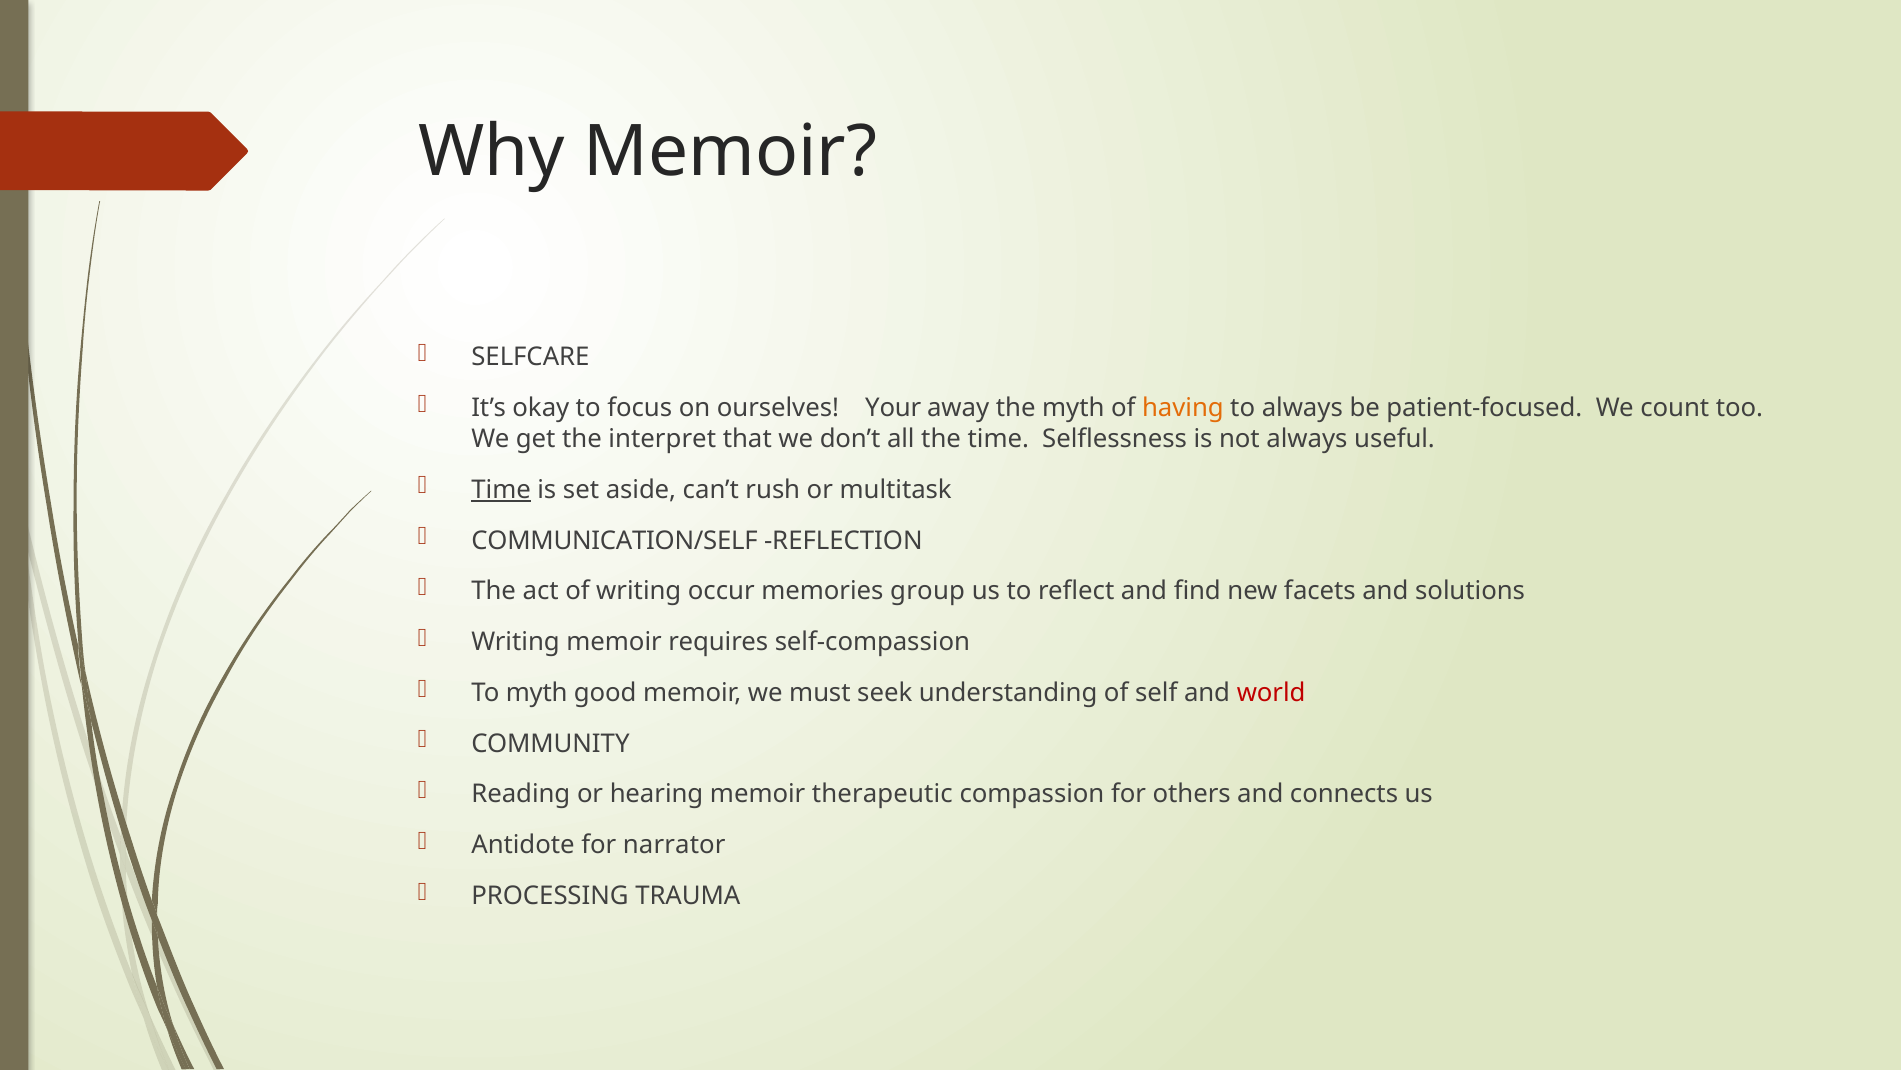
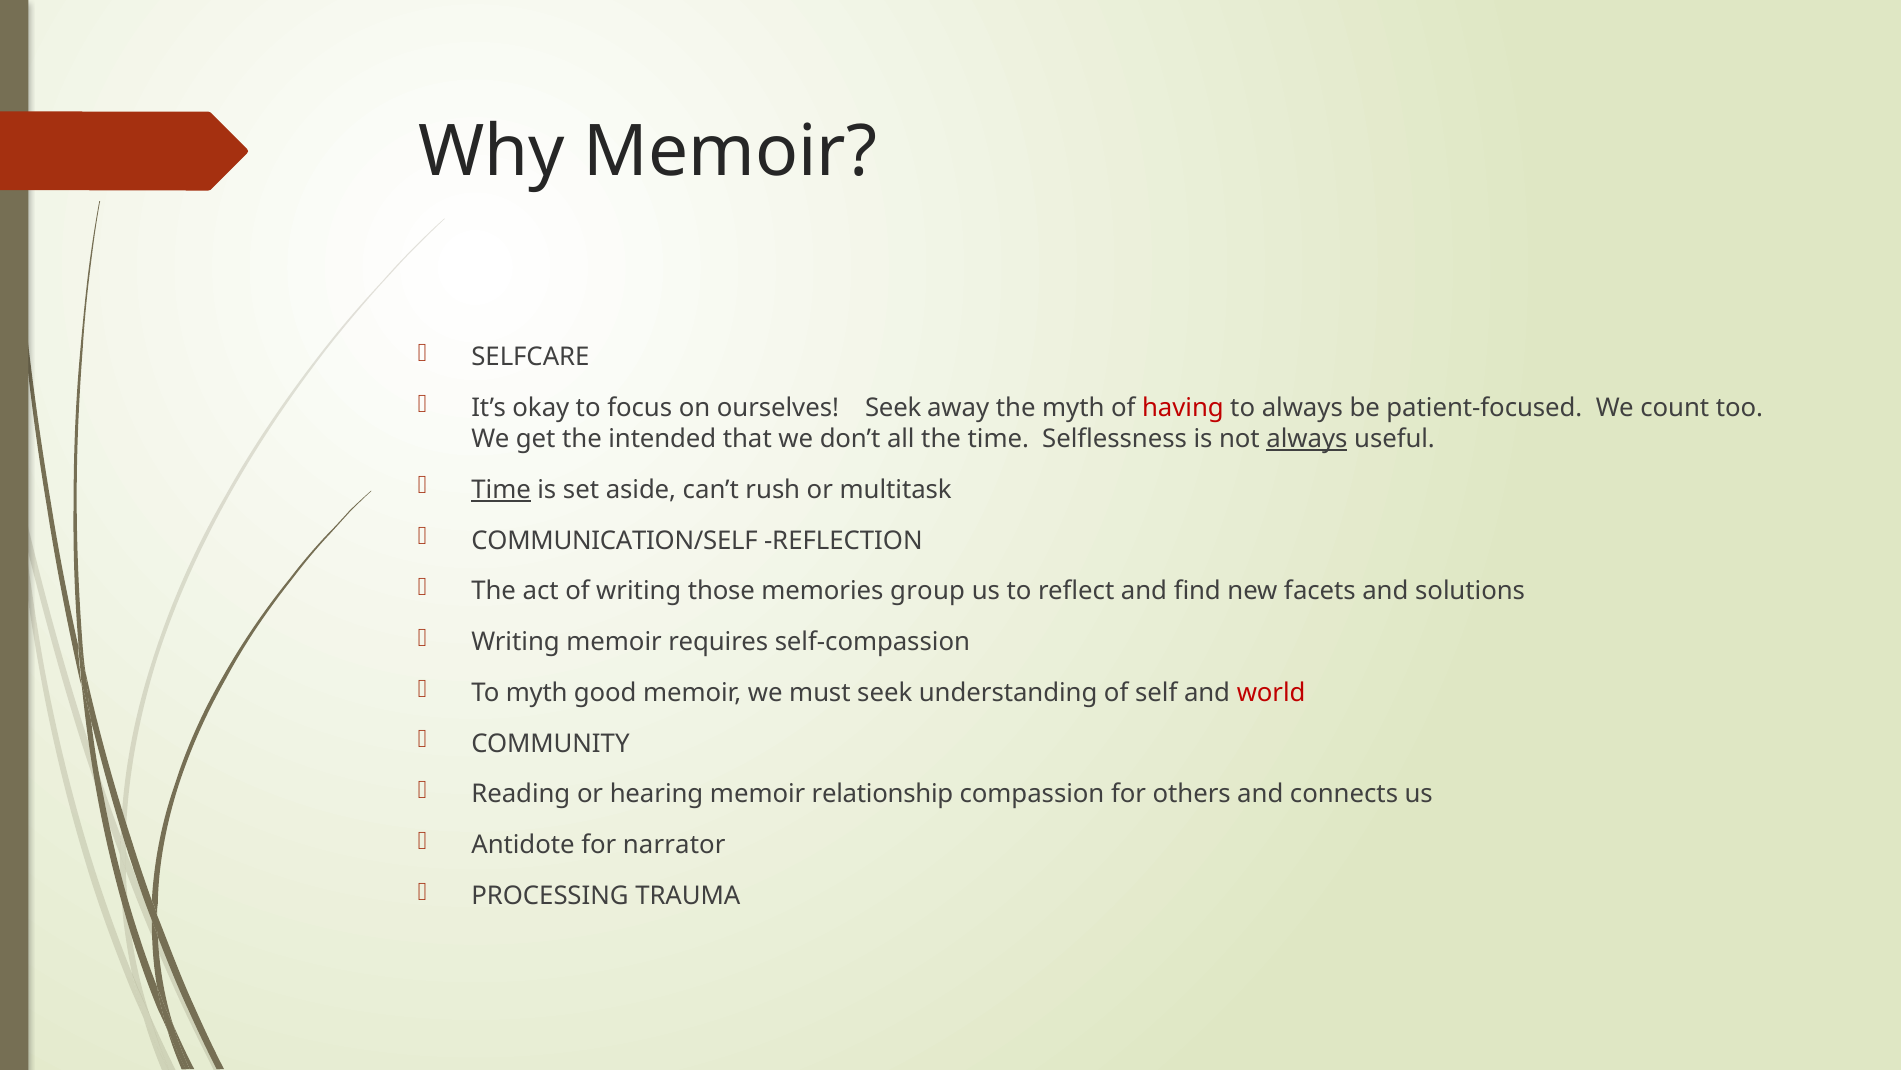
ourselves Your: Your -> Seek (893, 408)
having colour: orange -> red (1183, 408)
interpret: interpret -> intended (662, 439)
always underline: none -> present (1307, 439)
occur: occur -> those (721, 591)
therapeutic: therapeutic -> relationship (883, 794)
